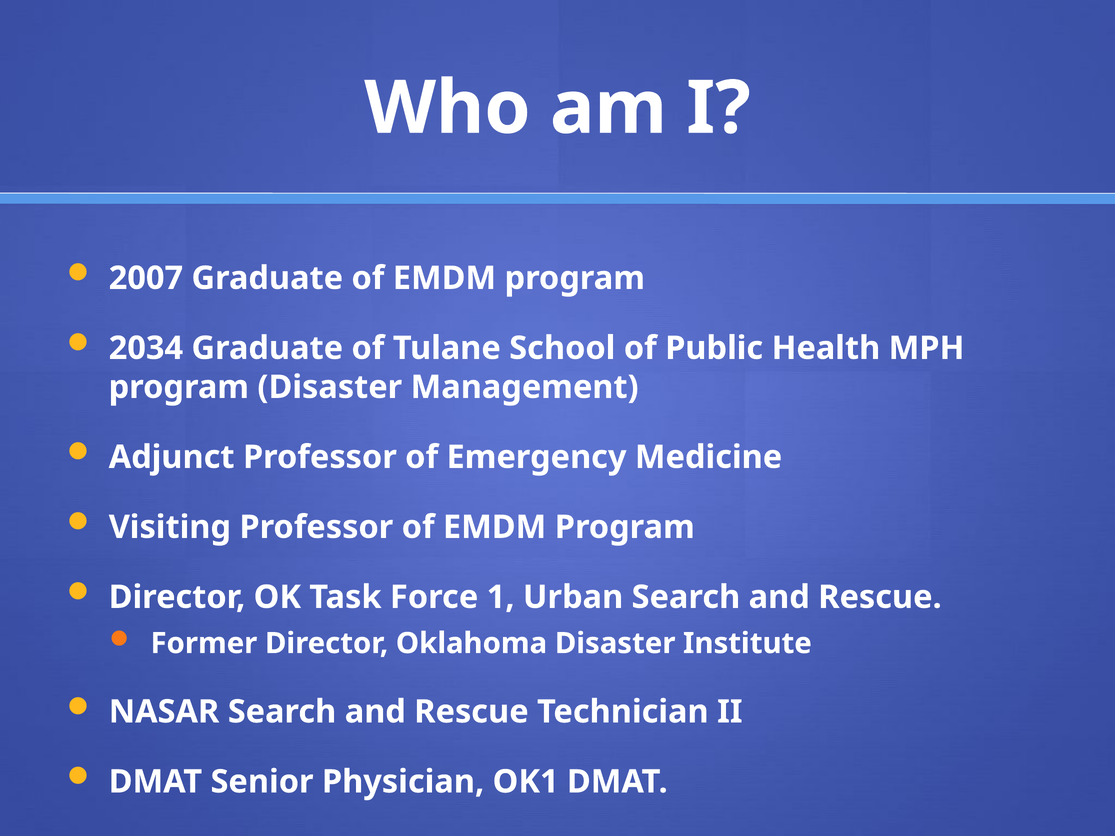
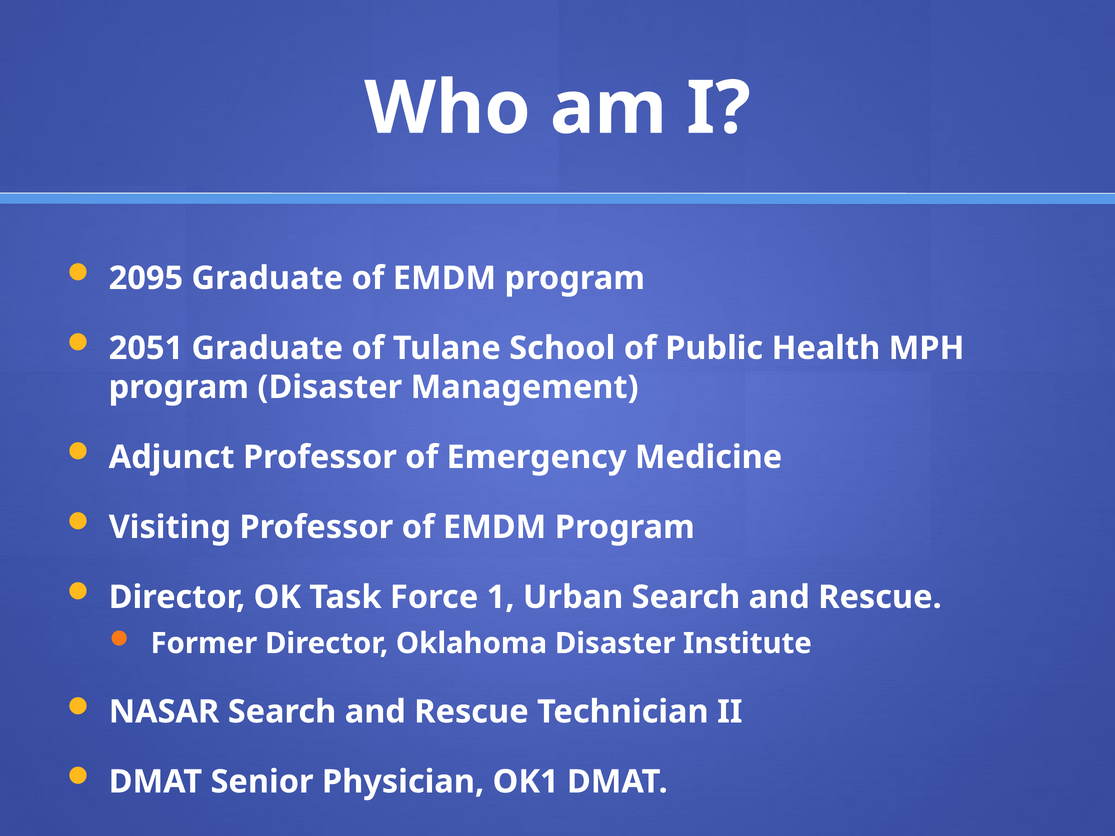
2007: 2007 -> 2095 (146, 278)
2034: 2034 -> 2051 (146, 348)
